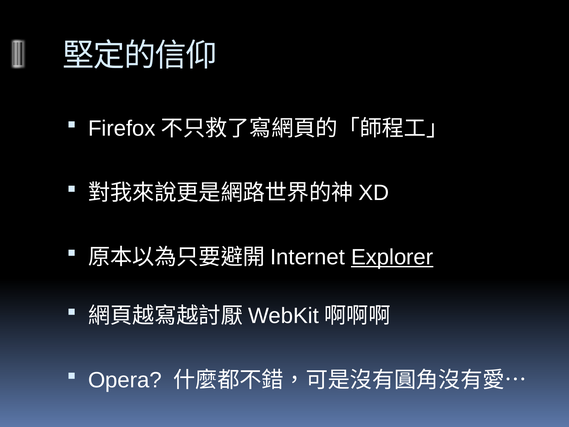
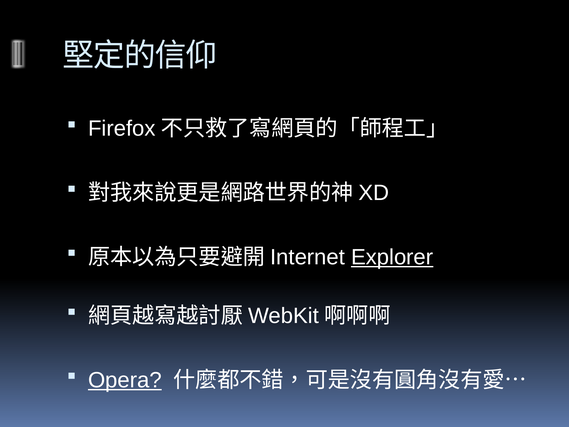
Opera underline: none -> present (125, 380)
